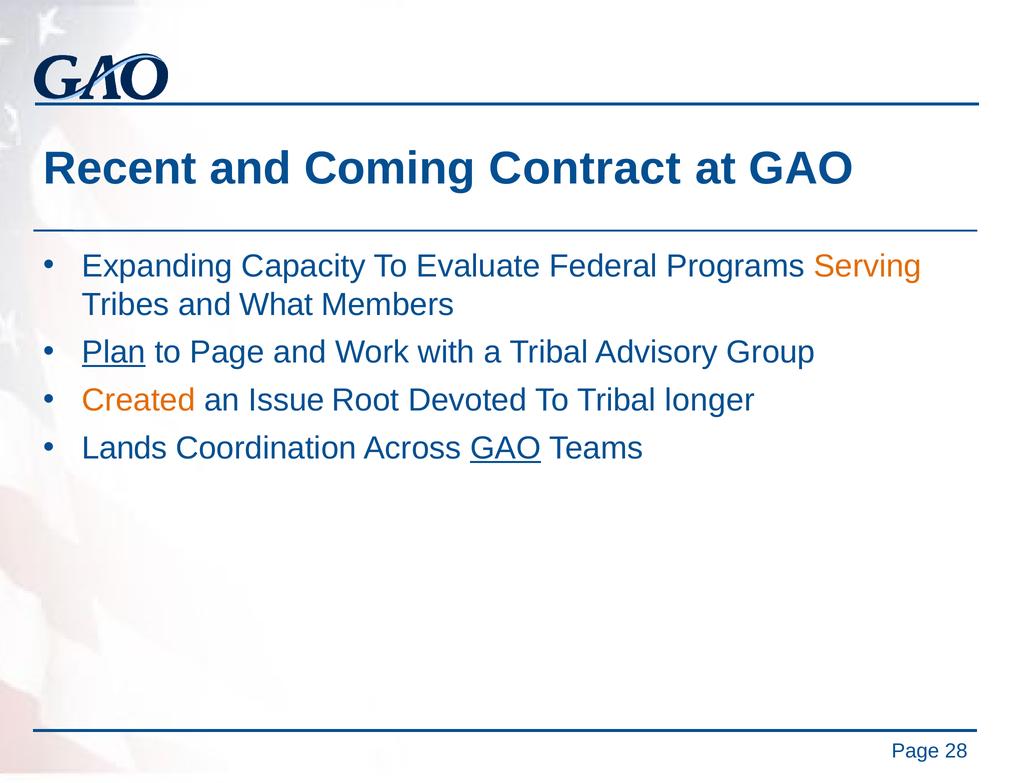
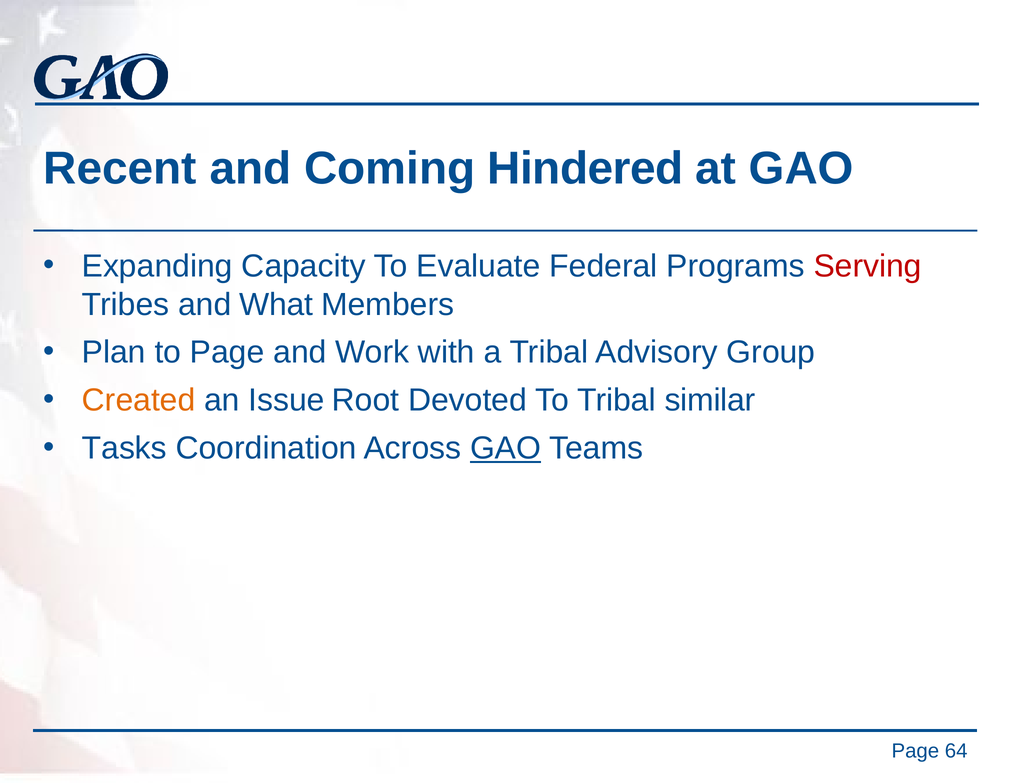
Contract: Contract -> Hindered (585, 168)
Serving colour: orange -> red (868, 266)
Plan underline: present -> none (114, 352)
longer: longer -> similar (710, 400)
Lands: Lands -> Tasks (124, 448)
28: 28 -> 64 (956, 751)
